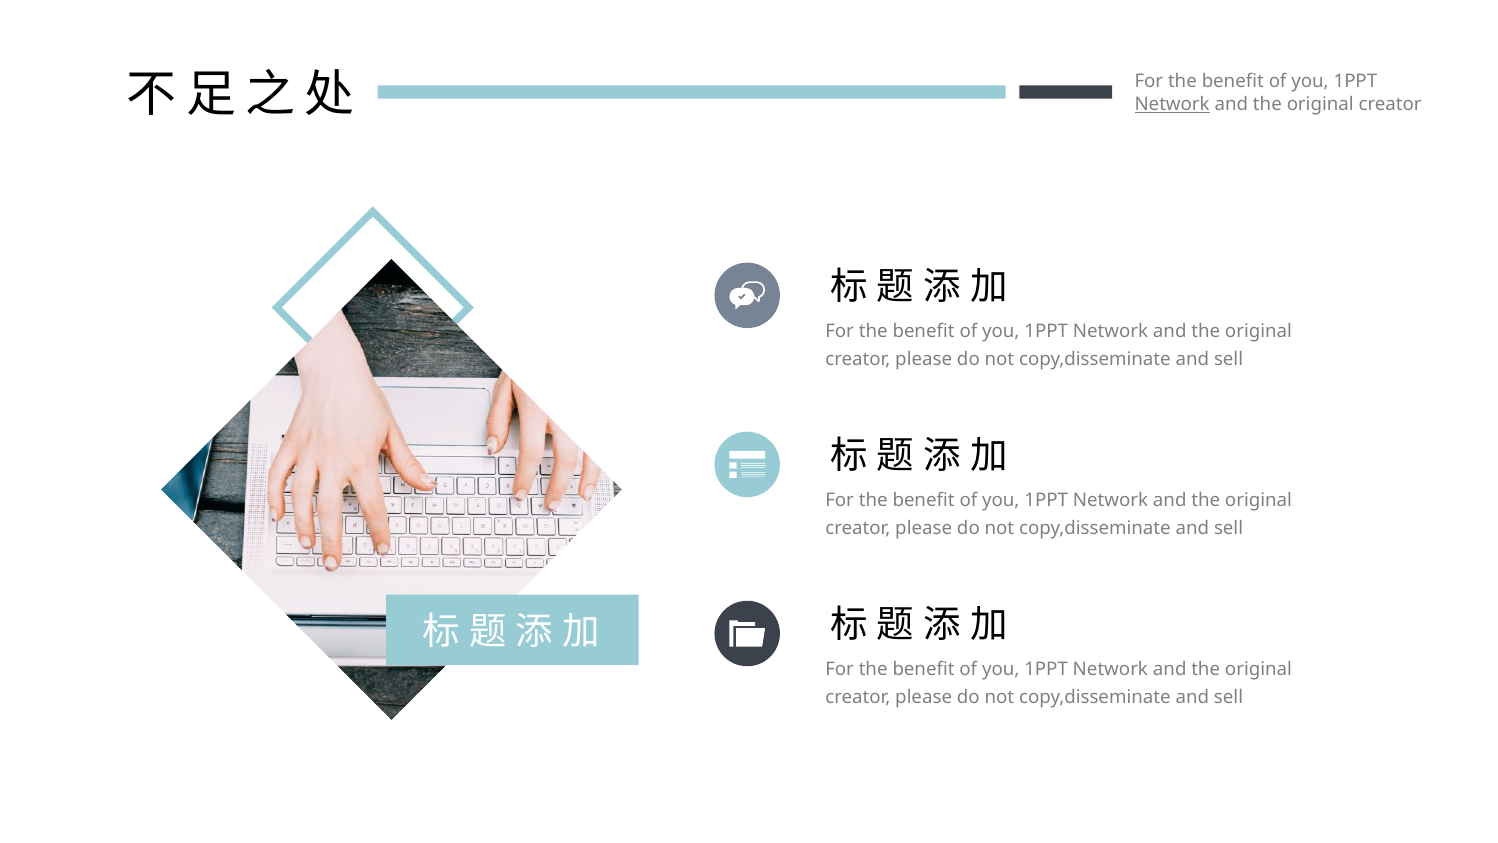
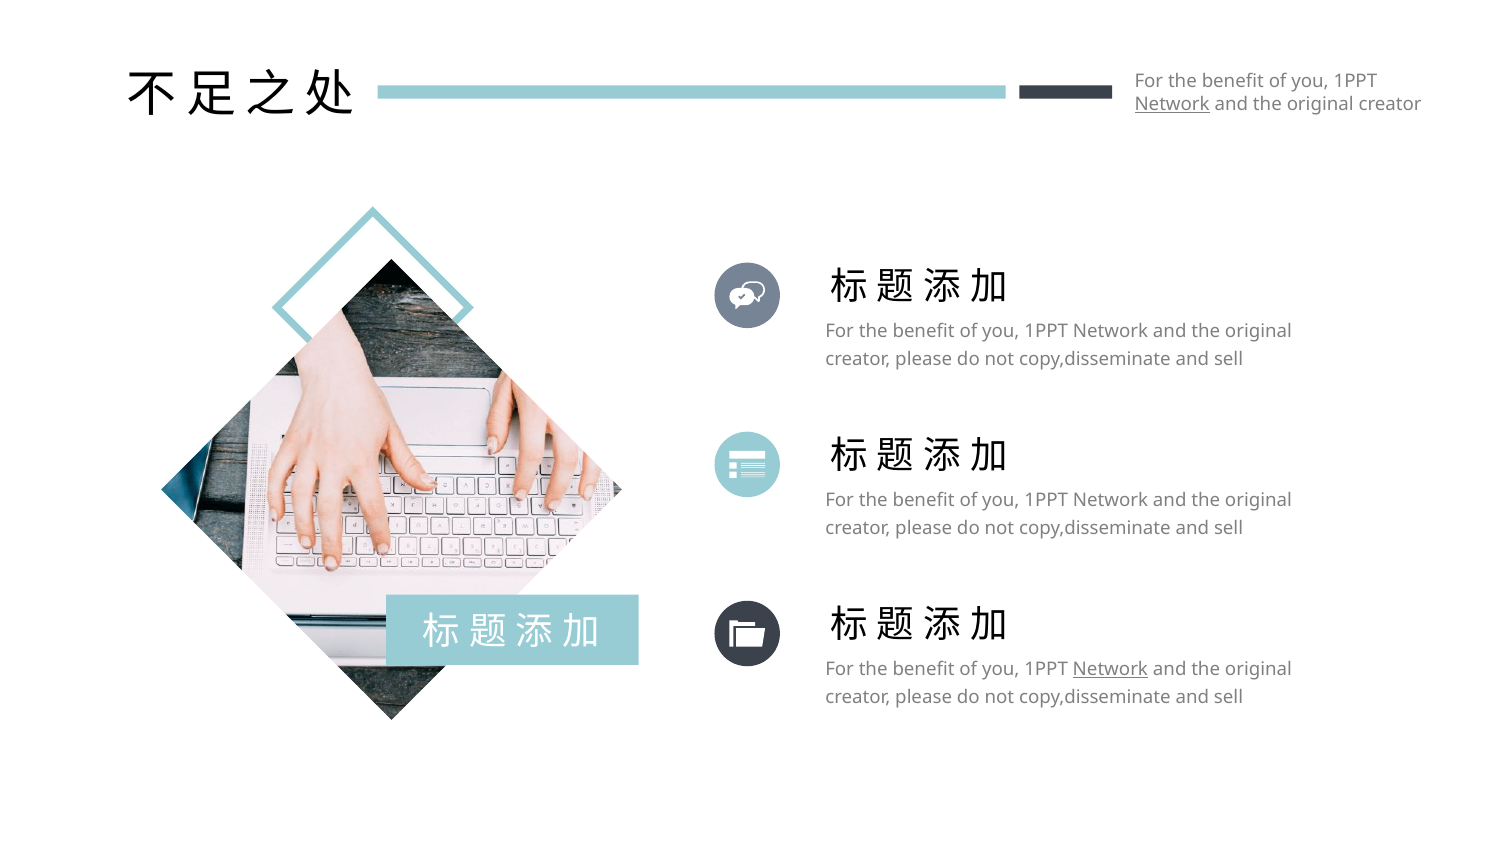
Network underline: none -> present (1110, 669)
